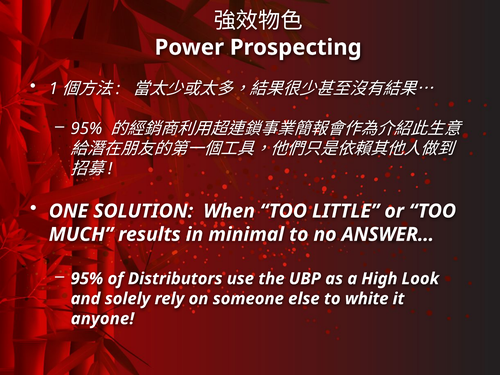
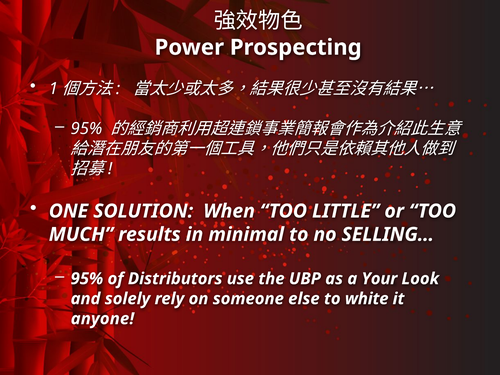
ANSWER…: ANSWER… -> SELLING… (388, 234)
High: High -> Your (379, 279)
